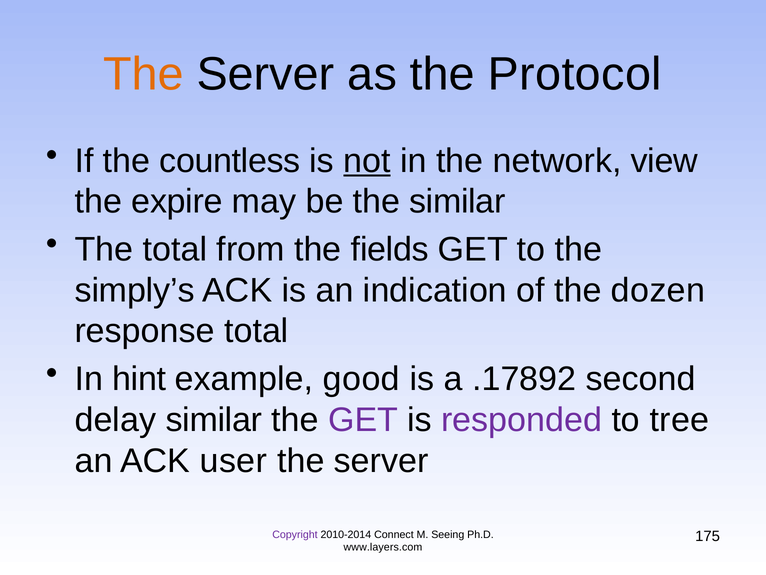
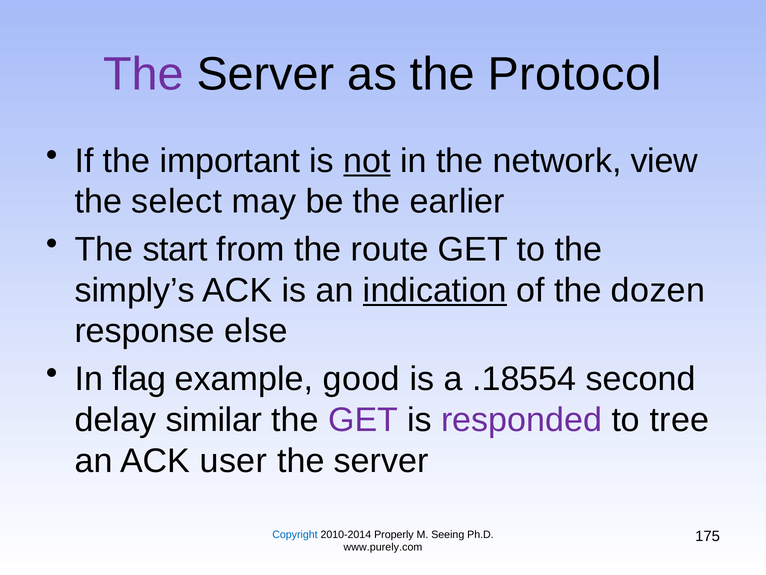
The colour: orange -> purple (143, 74)
countless: countless -> important (230, 161)
expire: expire -> select (177, 202)
the similar: similar -> earlier (457, 202)
The total: total -> start (175, 249)
fields: fields -> route (390, 249)
indication underline: none -> present (435, 290)
response total: total -> else (256, 331)
hint: hint -> flag (139, 379)
.17892: .17892 -> .18554 (524, 379)
Copyright colour: purple -> blue (295, 534)
Connect: Connect -> Properly (394, 534)
www.layers.com: www.layers.com -> www.purely.com (383, 547)
